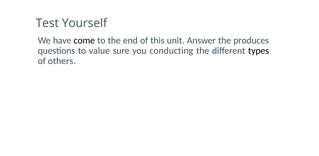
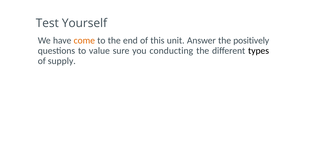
come colour: black -> orange (84, 41)
produces: produces -> positively (251, 41)
others: others -> supply (62, 61)
